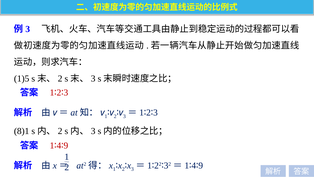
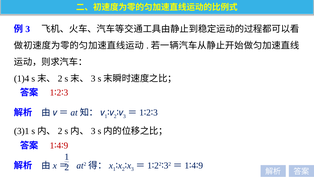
1)5: 1)5 -> 1)4 (22, 79)
8)1: 8)1 -> 3)1 (22, 131)
